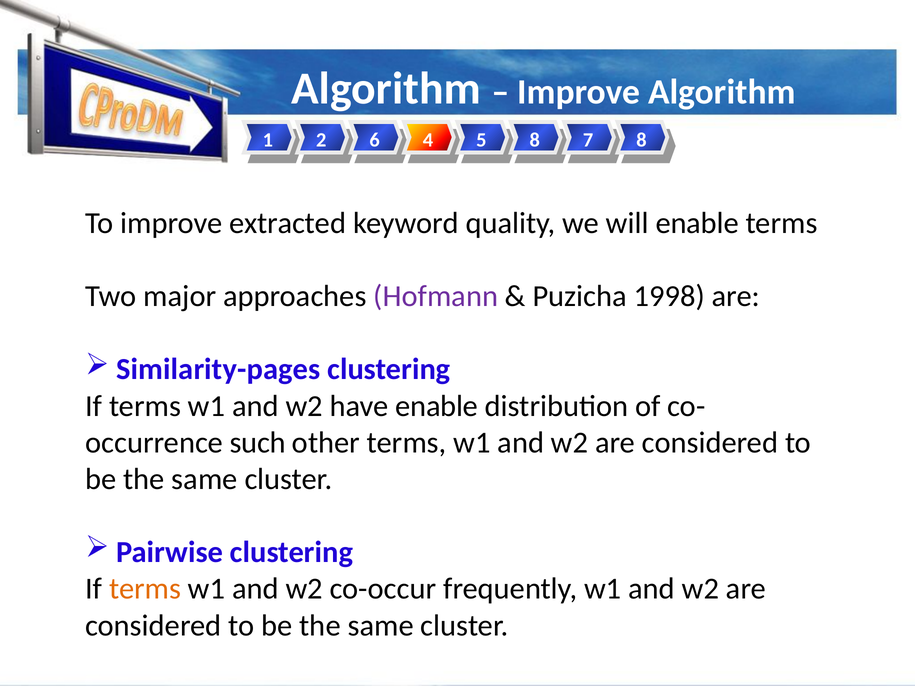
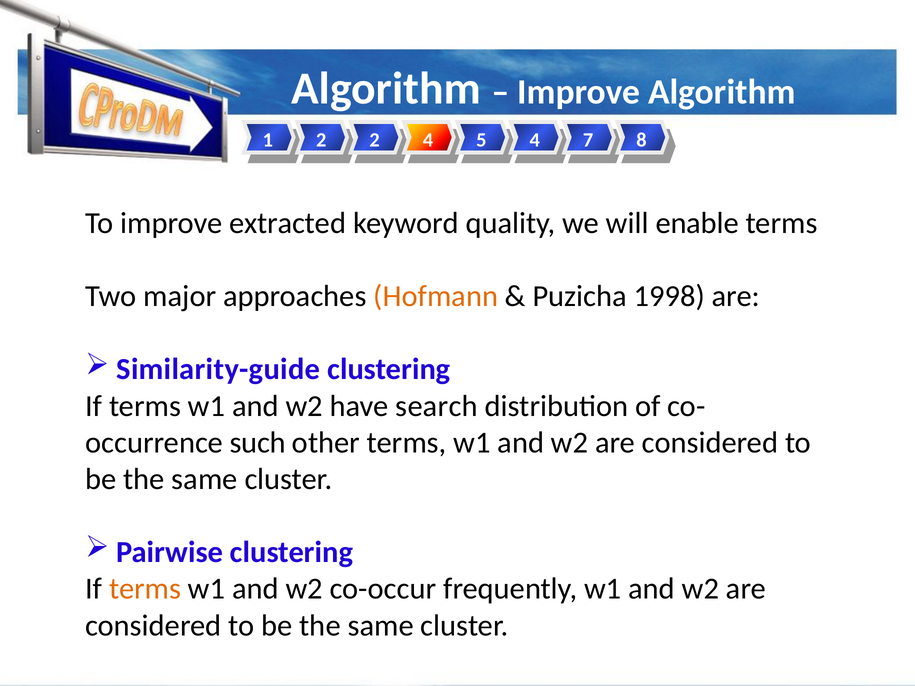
2 6: 6 -> 2 (375, 140)
5 8: 8 -> 4 (535, 140)
Hofmann colour: purple -> orange (436, 296)
Similarity-pages: Similarity-pages -> Similarity-guide (218, 370)
have enable: enable -> search (437, 406)
